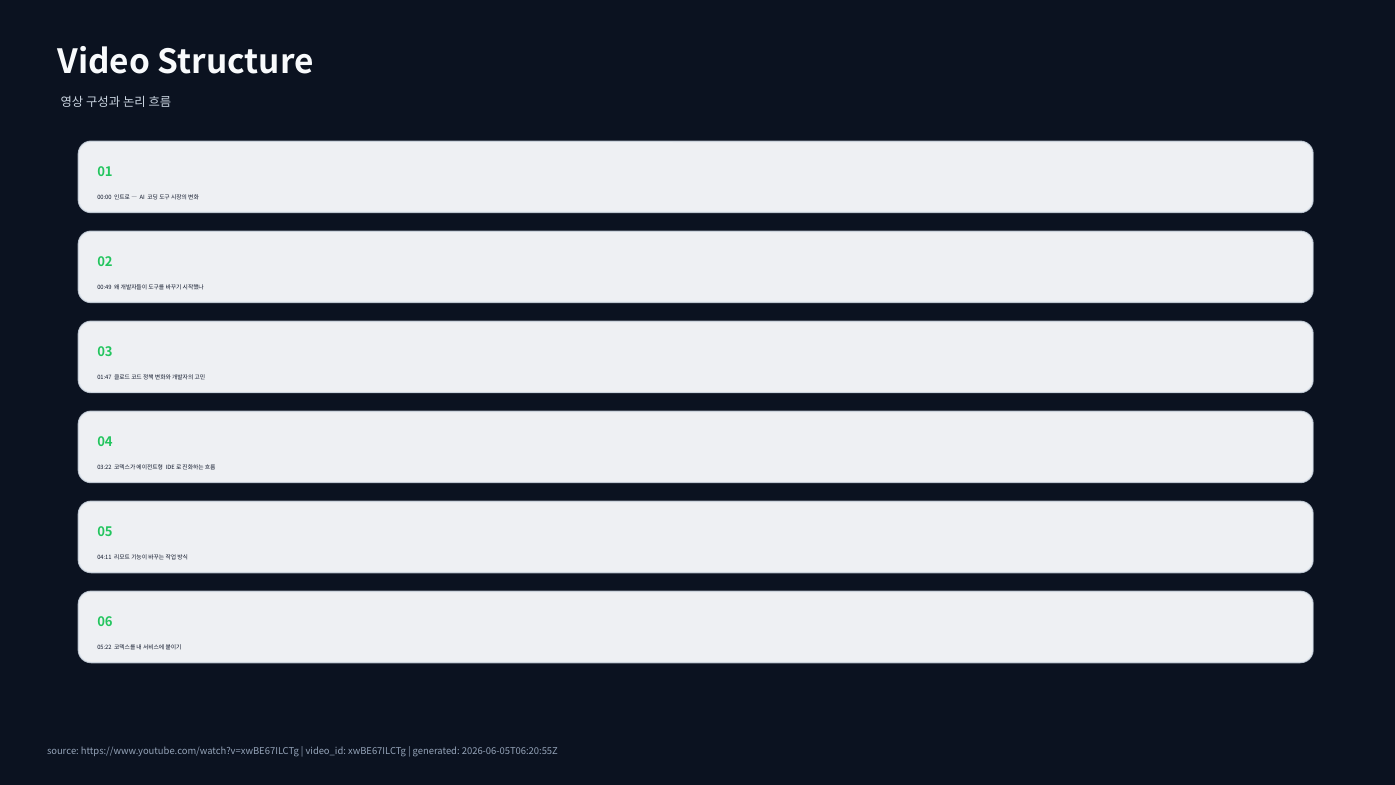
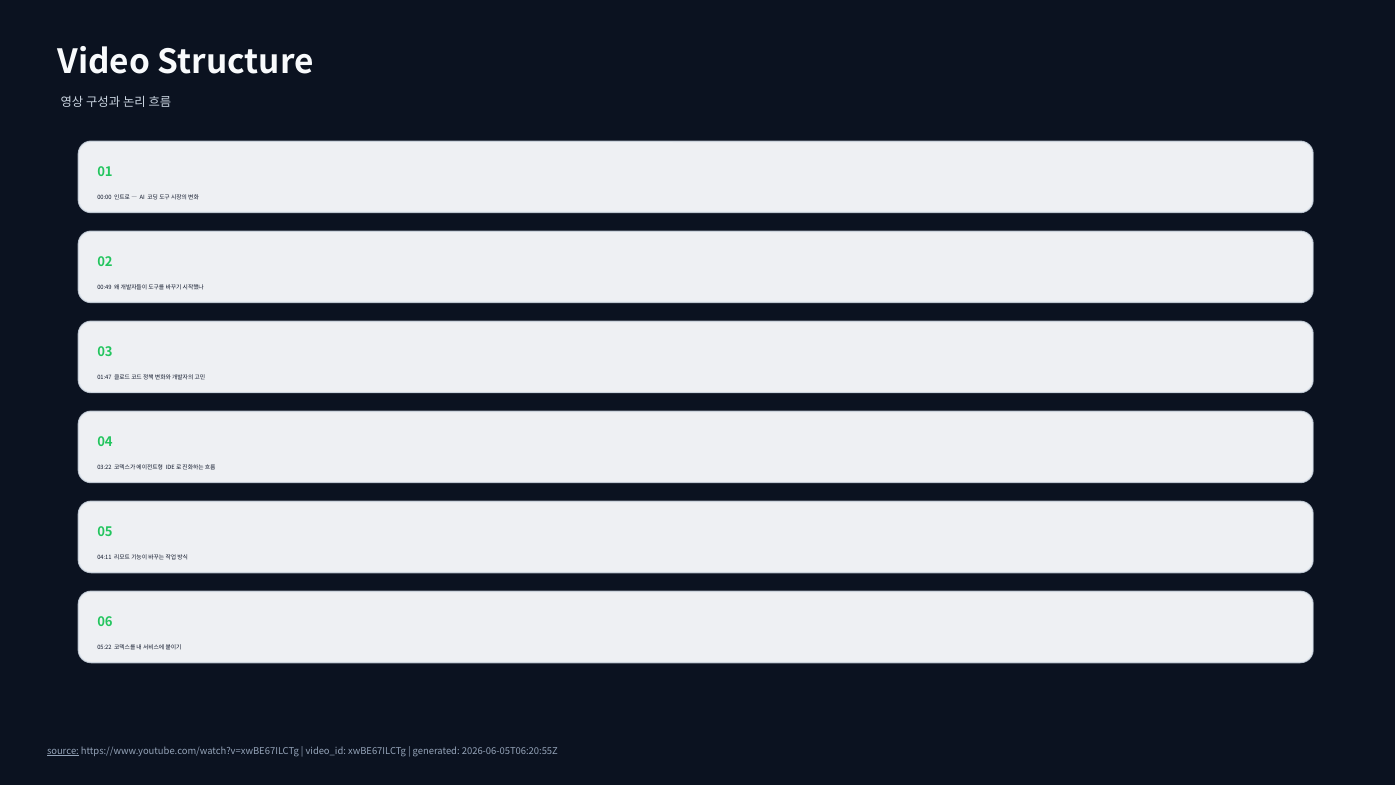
source underline: none -> present (63, 751)
